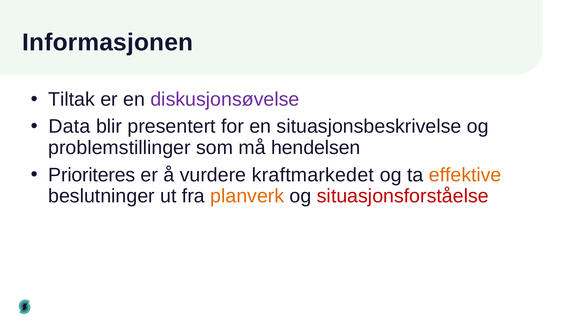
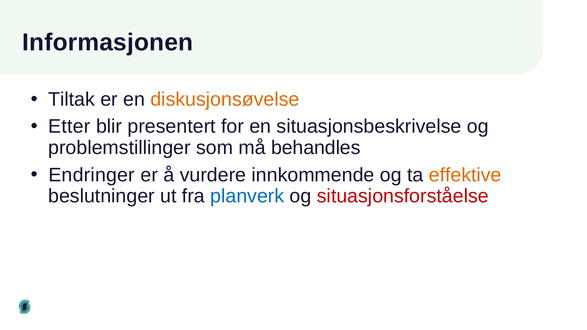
diskusjonsøvelse colour: purple -> orange (225, 99)
Data: Data -> Etter (69, 127)
hendelsen: hendelsen -> behandles (316, 148)
Prioriteres: Prioriteres -> Endringer (92, 175)
kraftmarkedet: kraftmarkedet -> innkommende (313, 175)
planverk colour: orange -> blue (247, 196)
